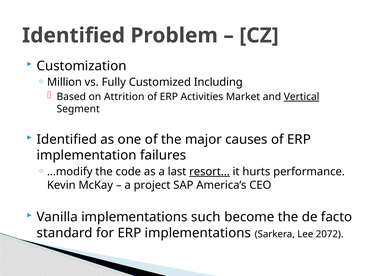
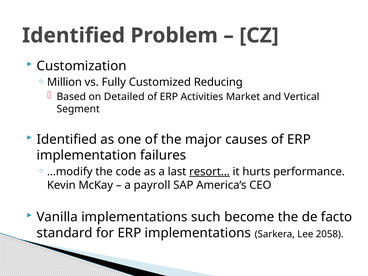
Including: Including -> Reducing (218, 82)
Attrition: Attrition -> Detailed (124, 97)
Vertical underline: present -> none (302, 97)
project: project -> payroll (152, 185)
2072: 2072 -> 2058 (330, 234)
